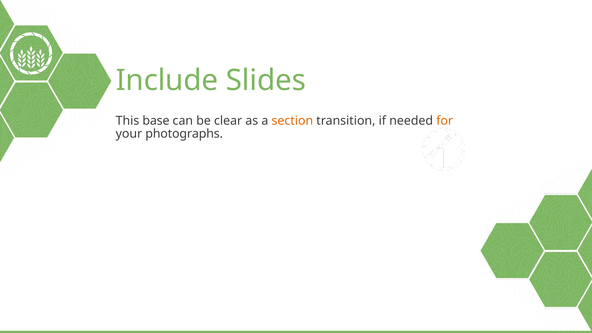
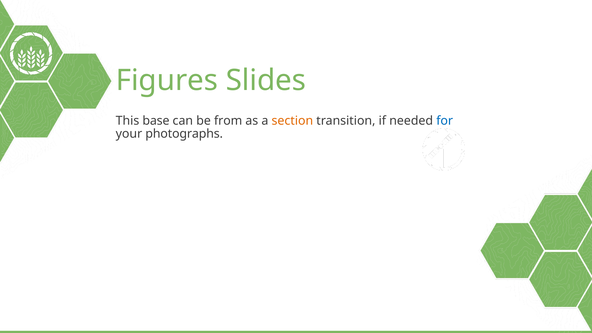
Include: Include -> Figures (167, 81)
clear: clear -> from (228, 121)
for colour: orange -> blue (445, 121)
